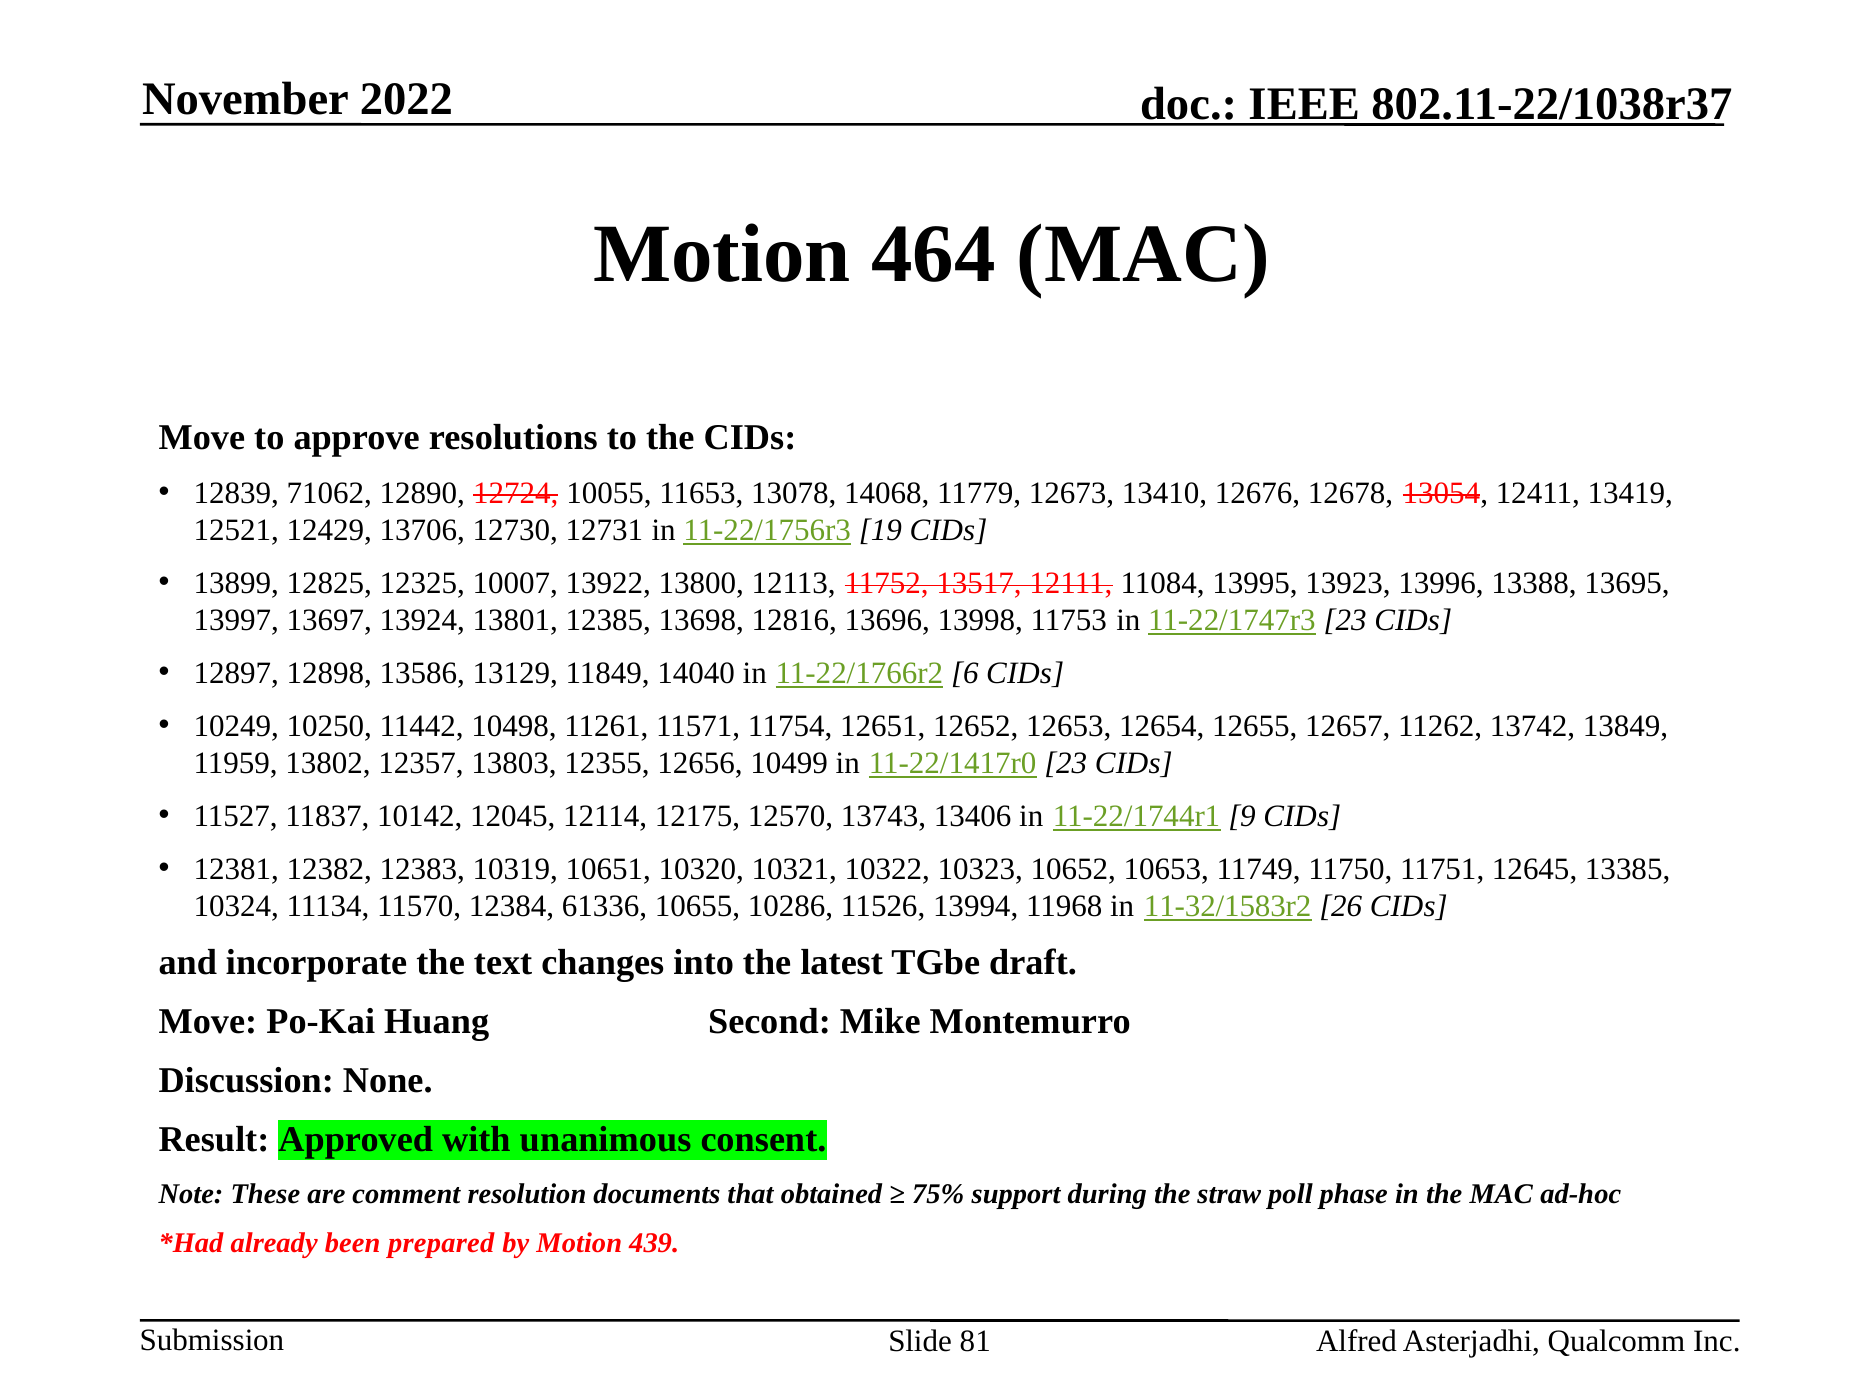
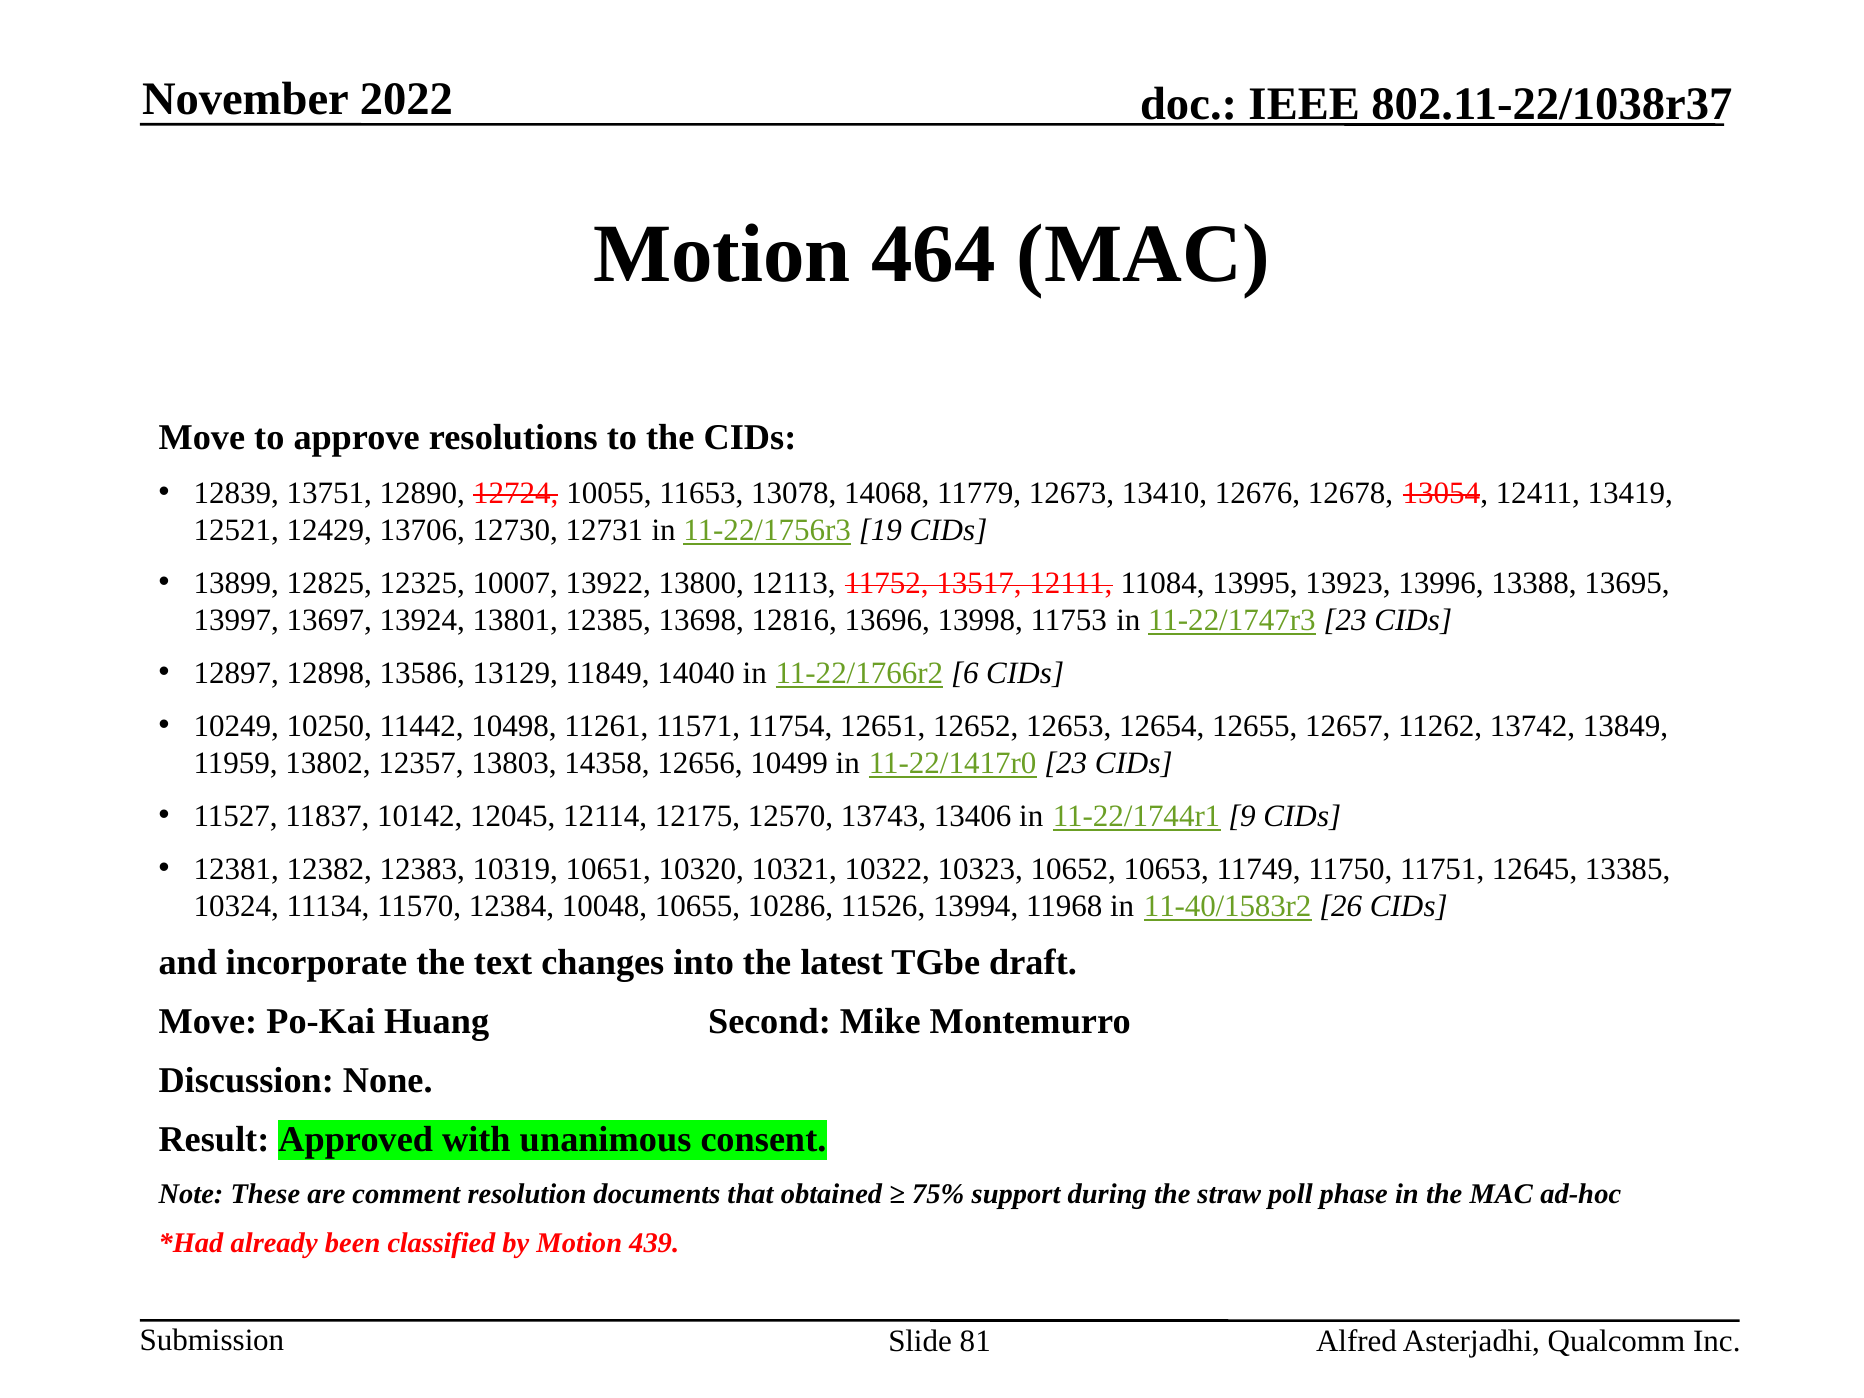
71062: 71062 -> 13751 (329, 493)
12355: 12355 -> 14358 (607, 763)
61336: 61336 -> 10048 (605, 906)
11-32/1583r2: 11-32/1583r2 -> 11-40/1583r2 (1228, 906)
prepared: prepared -> classified (441, 1244)
